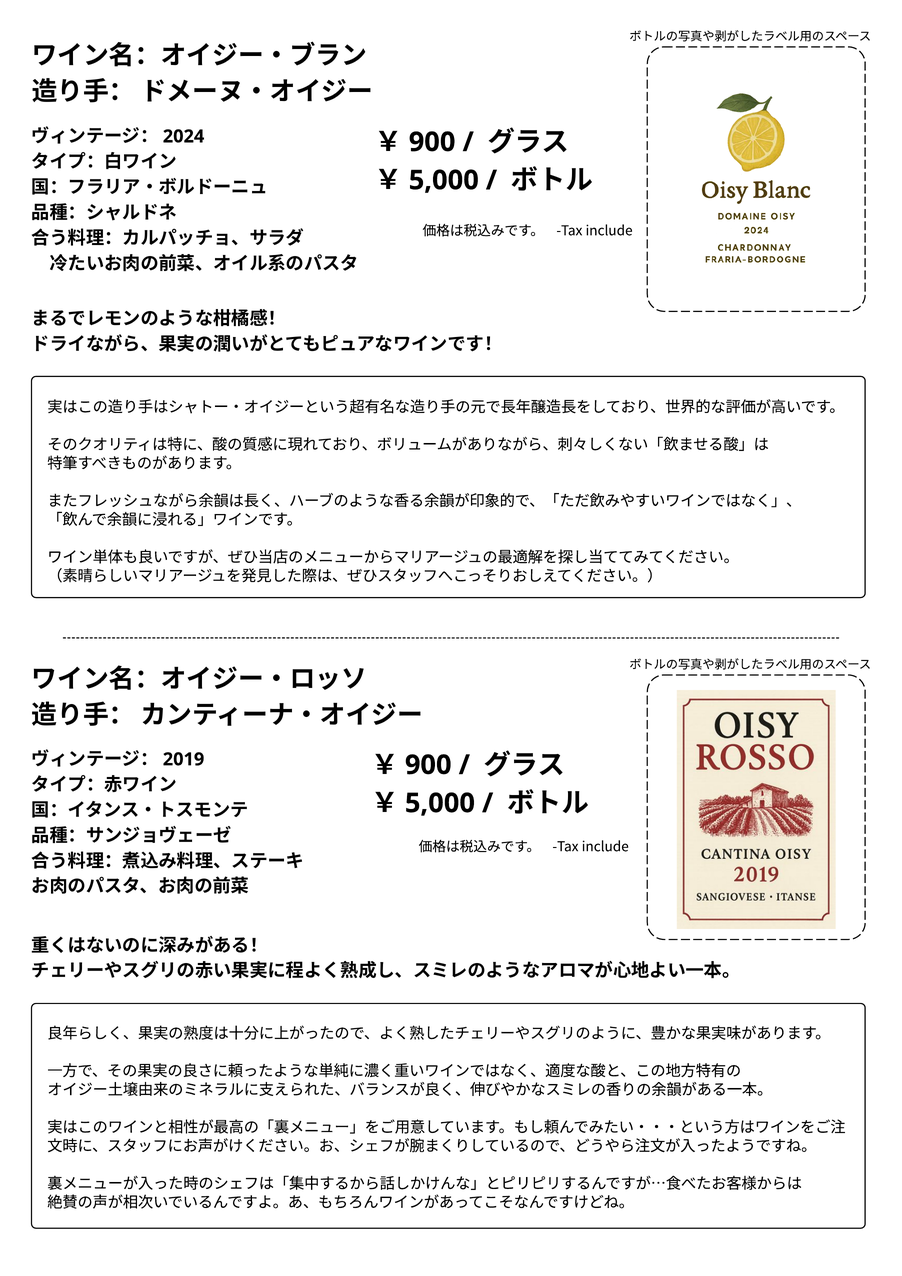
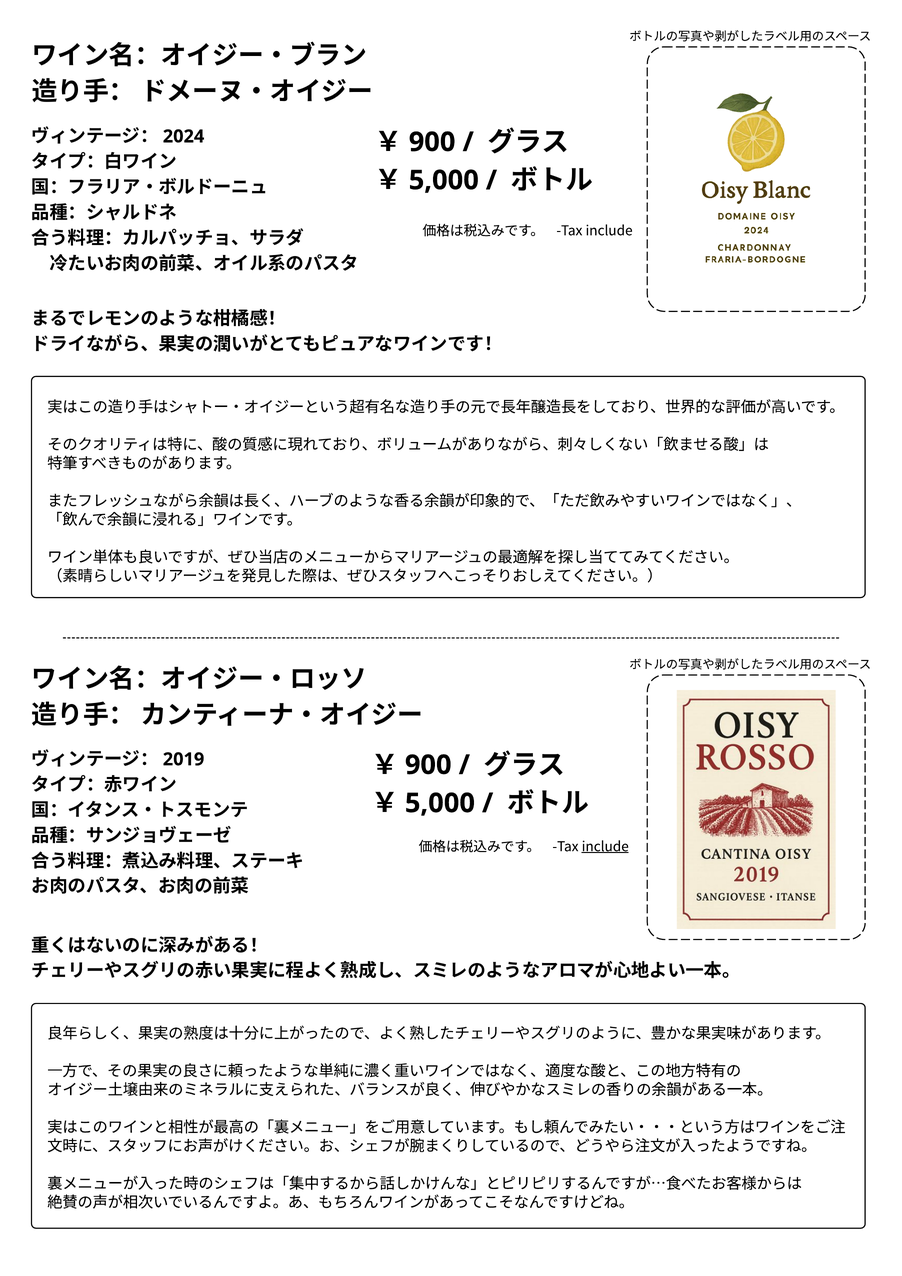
include underline: none -> present (605, 847)
